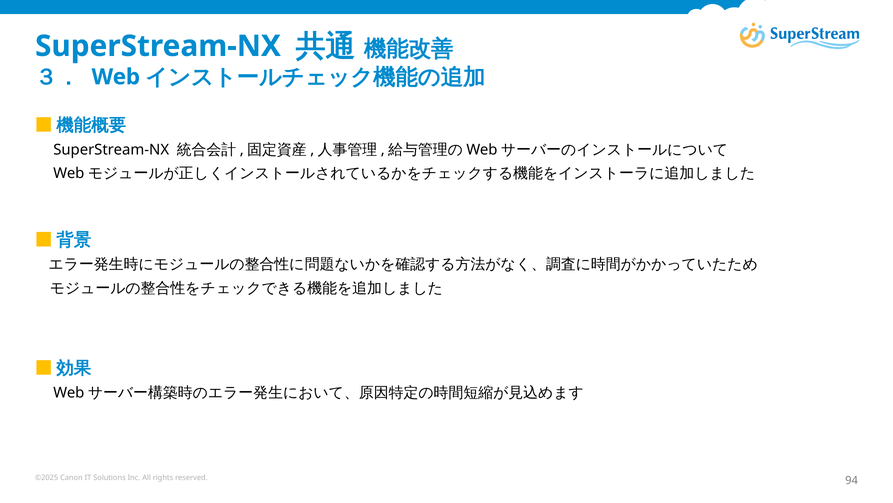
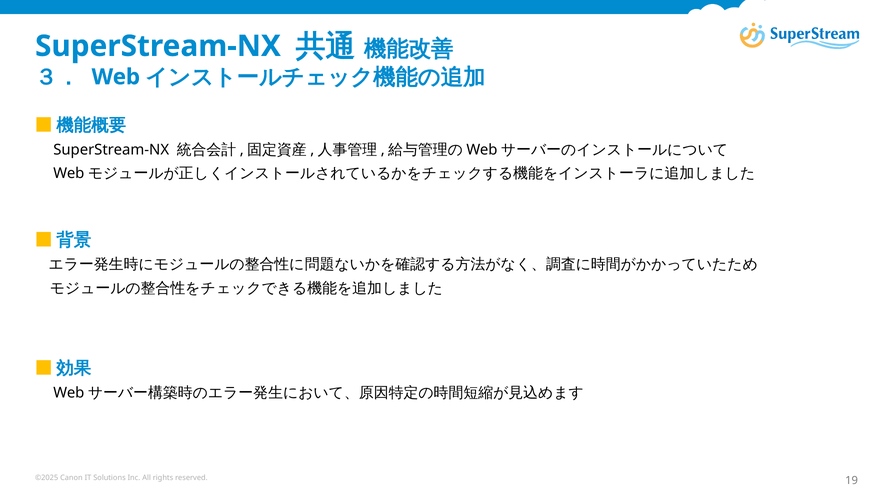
94: 94 -> 19 (852, 480)
